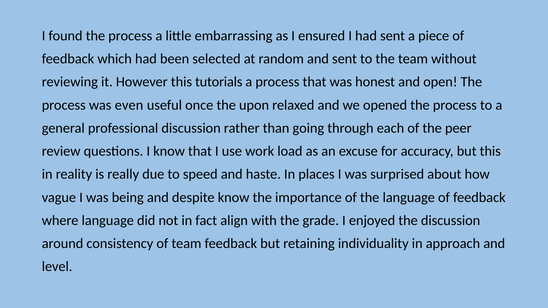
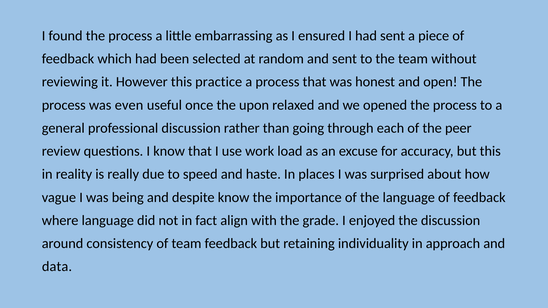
tutorials: tutorials -> practice (219, 82)
level: level -> data (57, 267)
